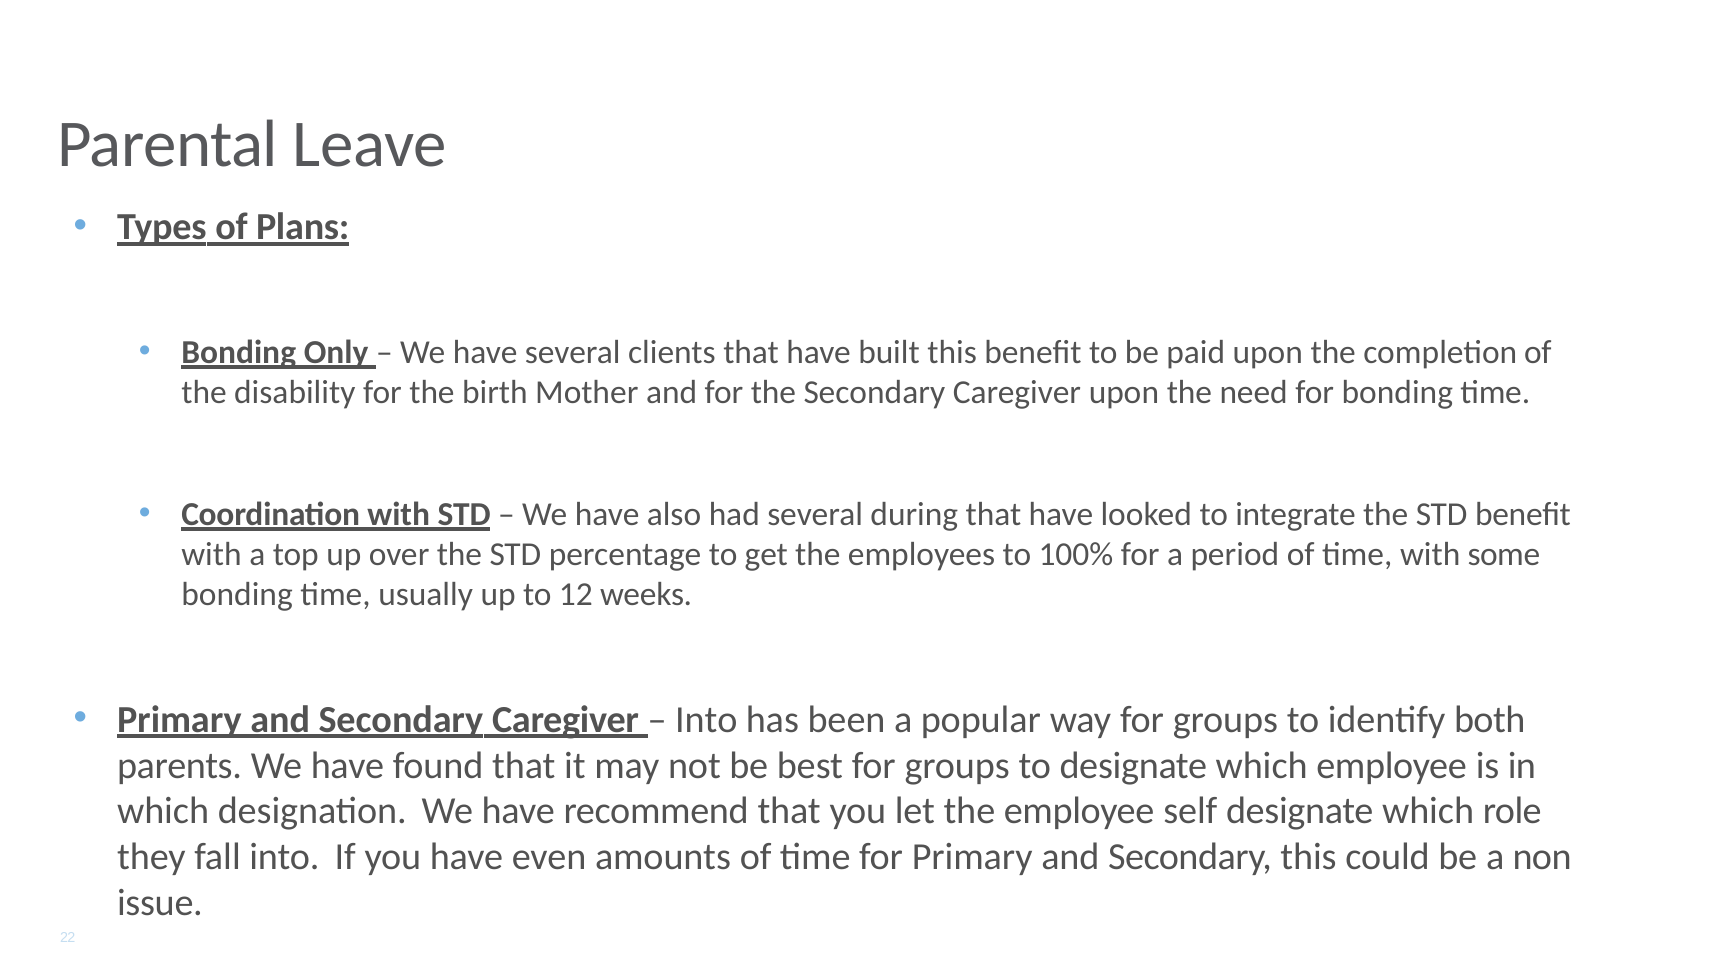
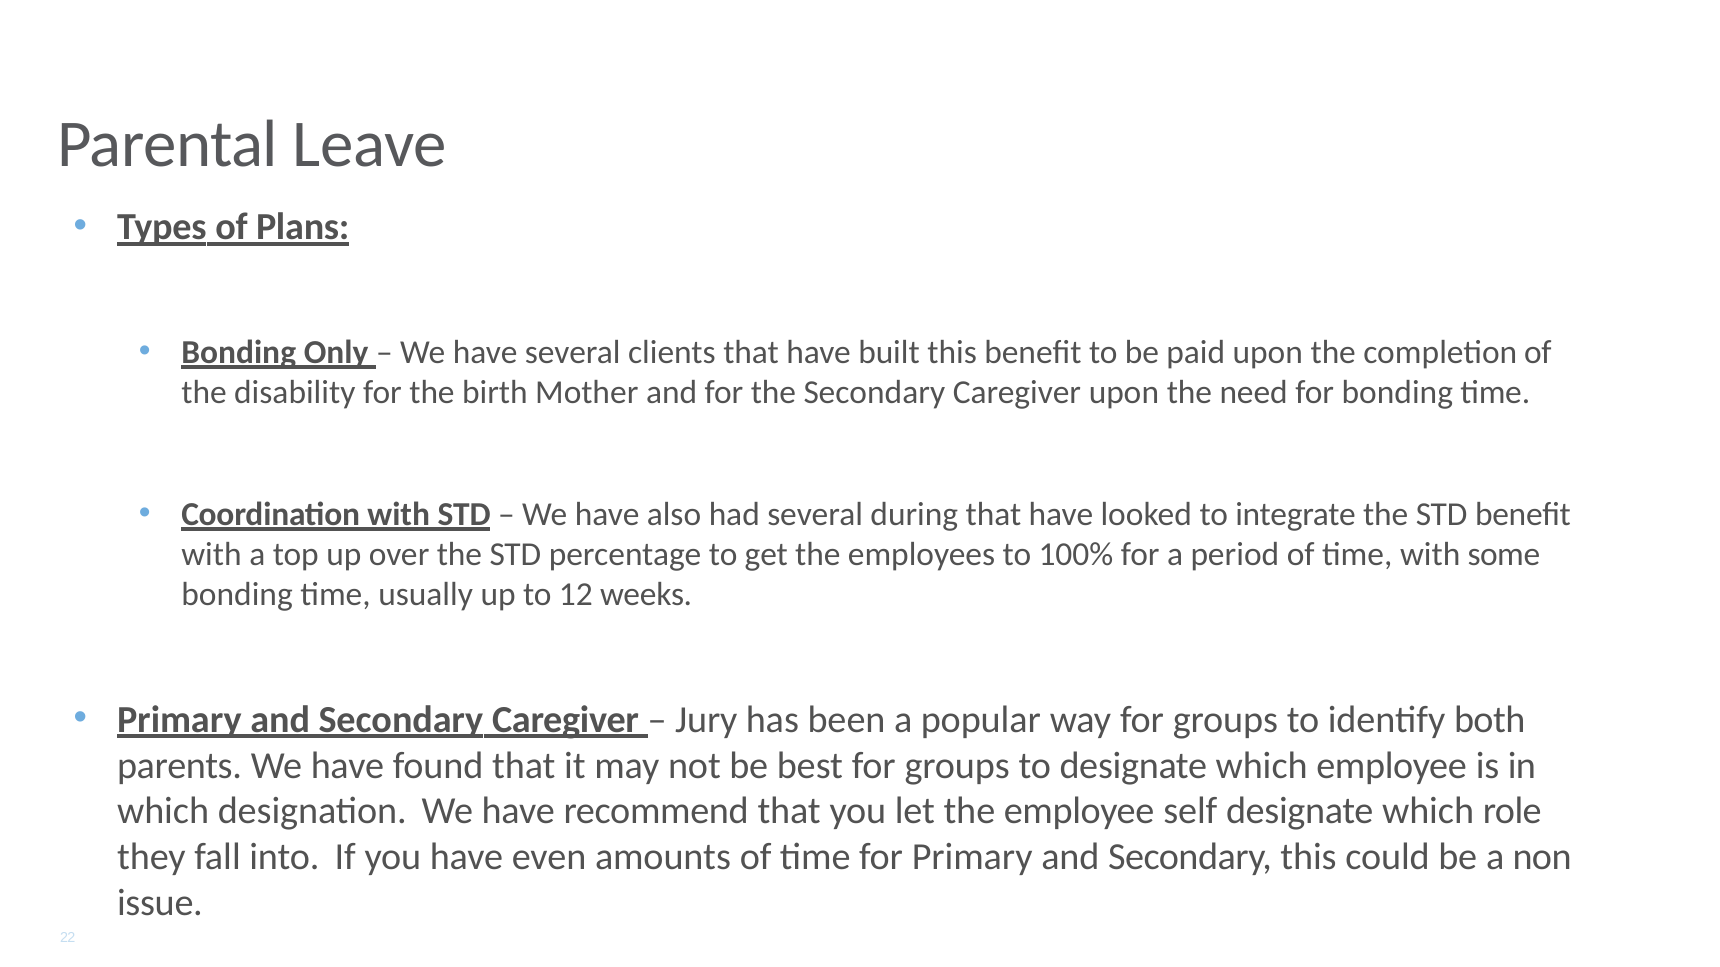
Into: Into -> Jury (706, 720)
